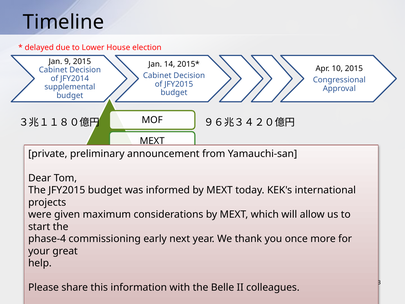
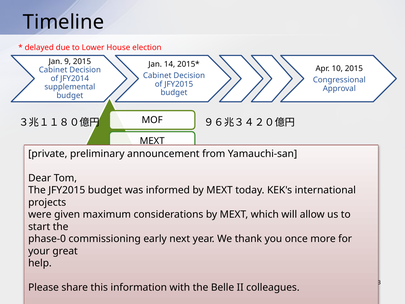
phase-4: phase-4 -> phase-0 (47, 239)
